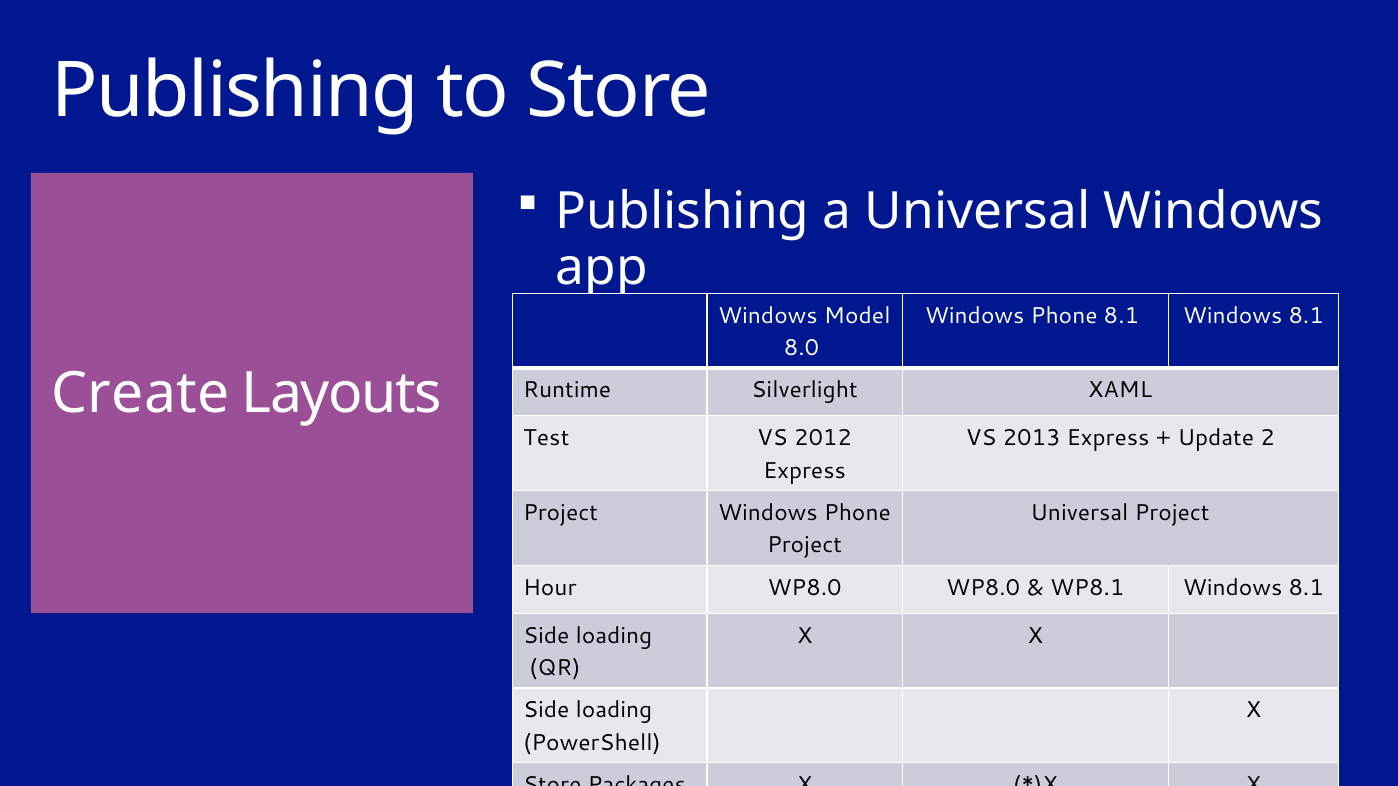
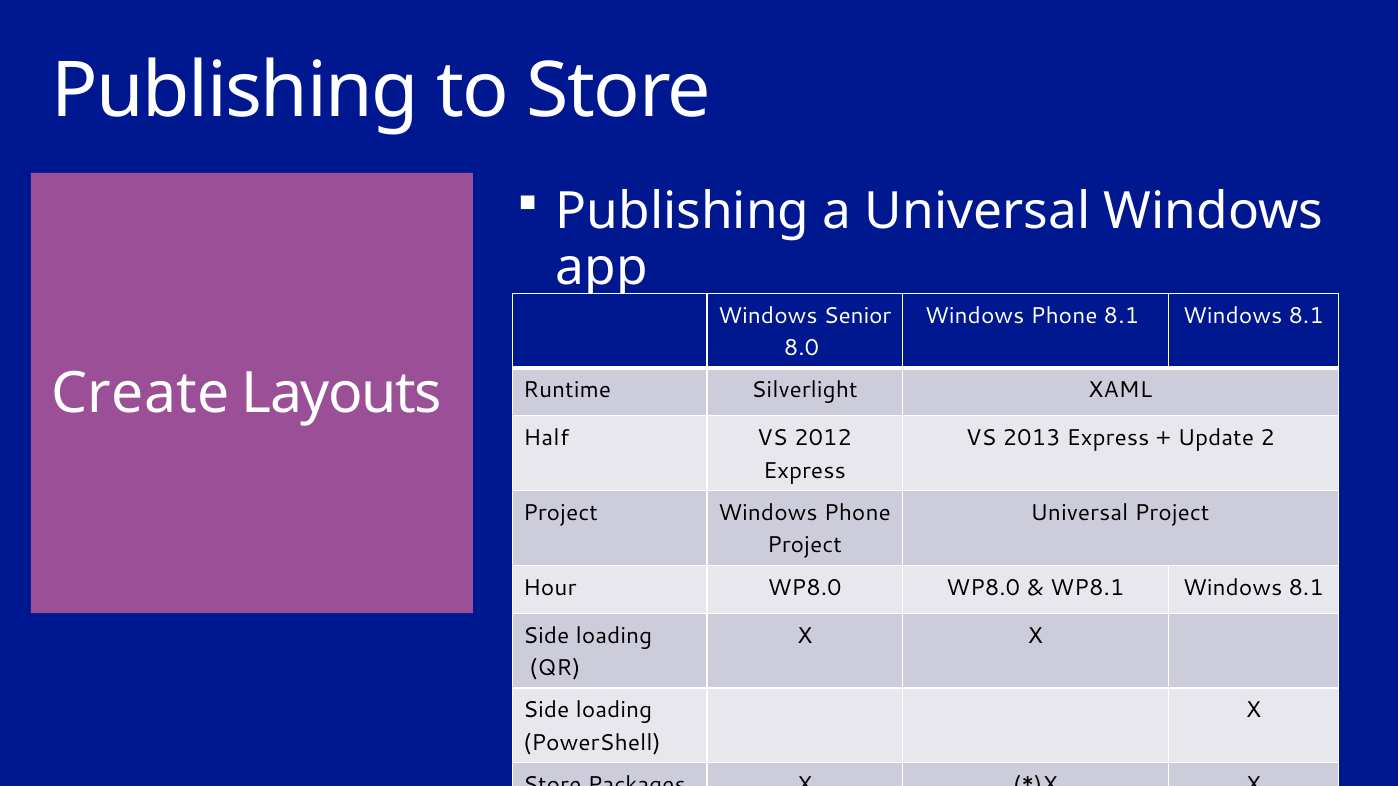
Model: Model -> Senior (857, 316)
Test: Test -> Half (546, 438)
